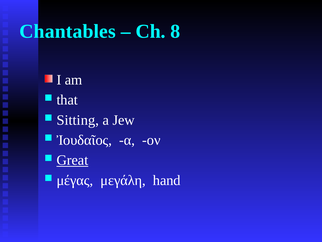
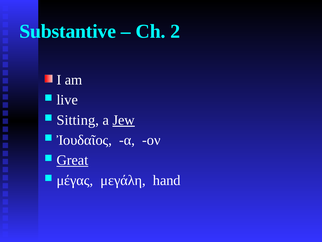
Chantables: Chantables -> Substantive (68, 31)
8: 8 -> 2 (175, 31)
that: that -> live (67, 100)
Jew underline: none -> present (124, 120)
